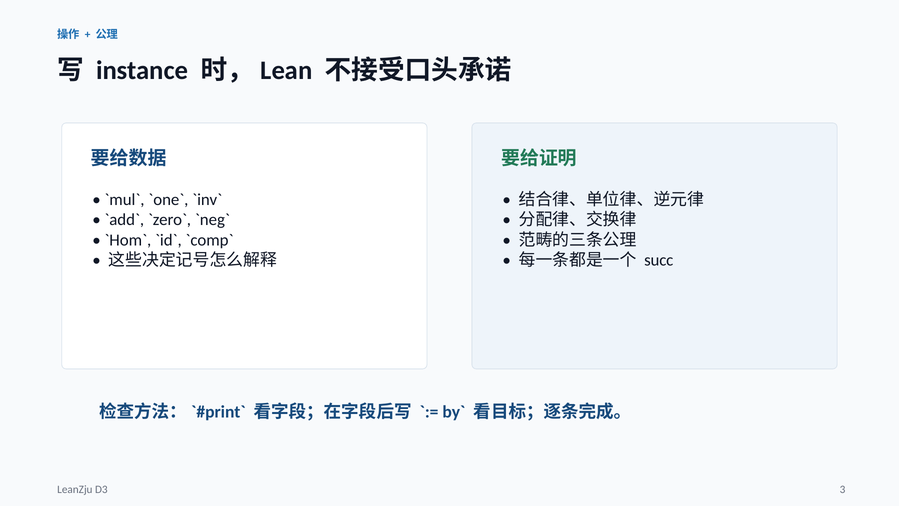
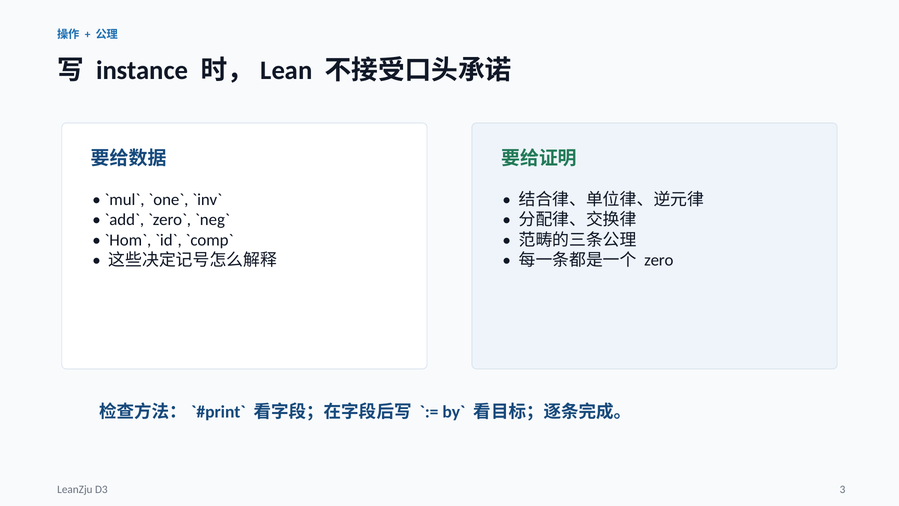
succ: succ -> zero (659, 260)
